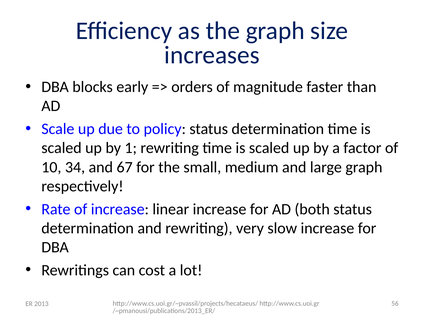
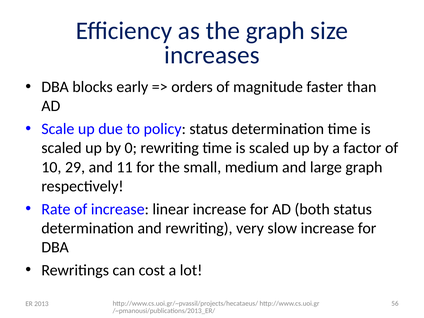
1: 1 -> 0 (131, 148)
34: 34 -> 29 (75, 167)
67: 67 -> 11 (125, 167)
